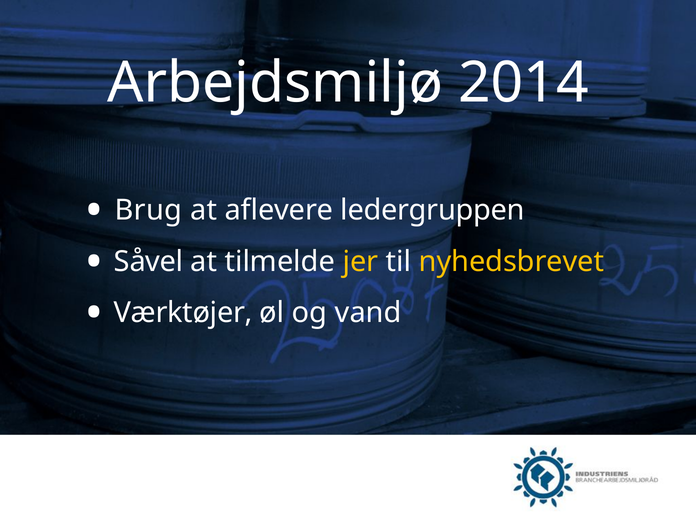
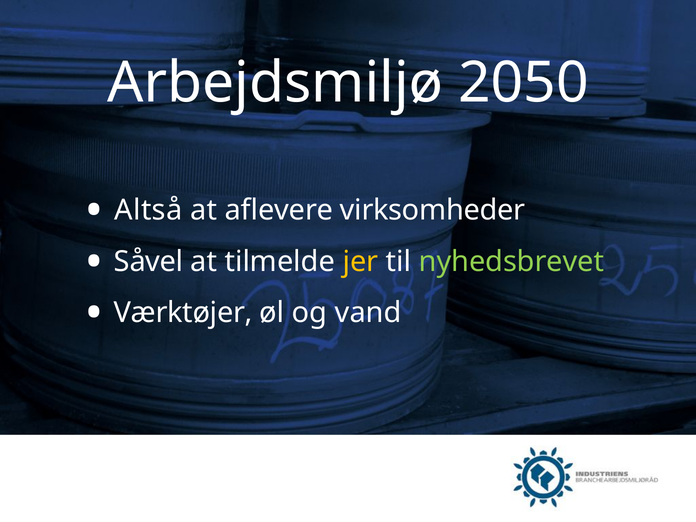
2014: 2014 -> 2050 (523, 83)
Brug: Brug -> Altså (148, 210)
ledergruppen: ledergruppen -> virksomheder (433, 210)
nyhedsbrevet colour: yellow -> light green (511, 261)
